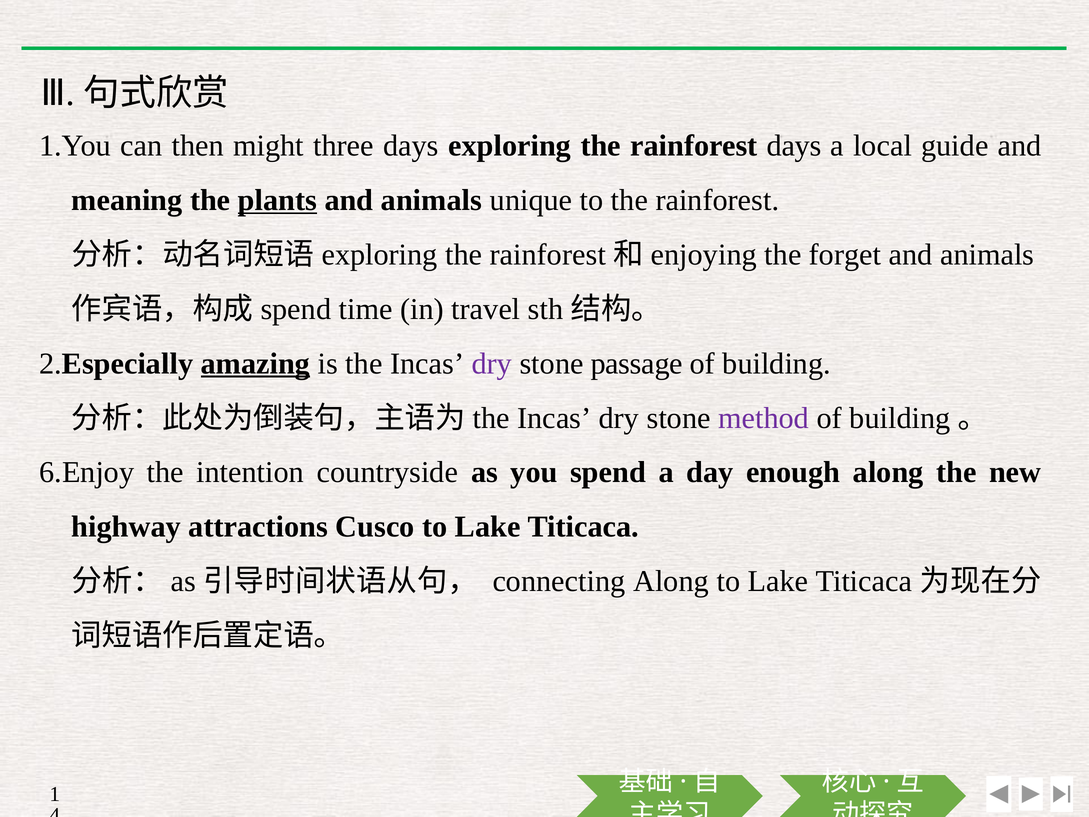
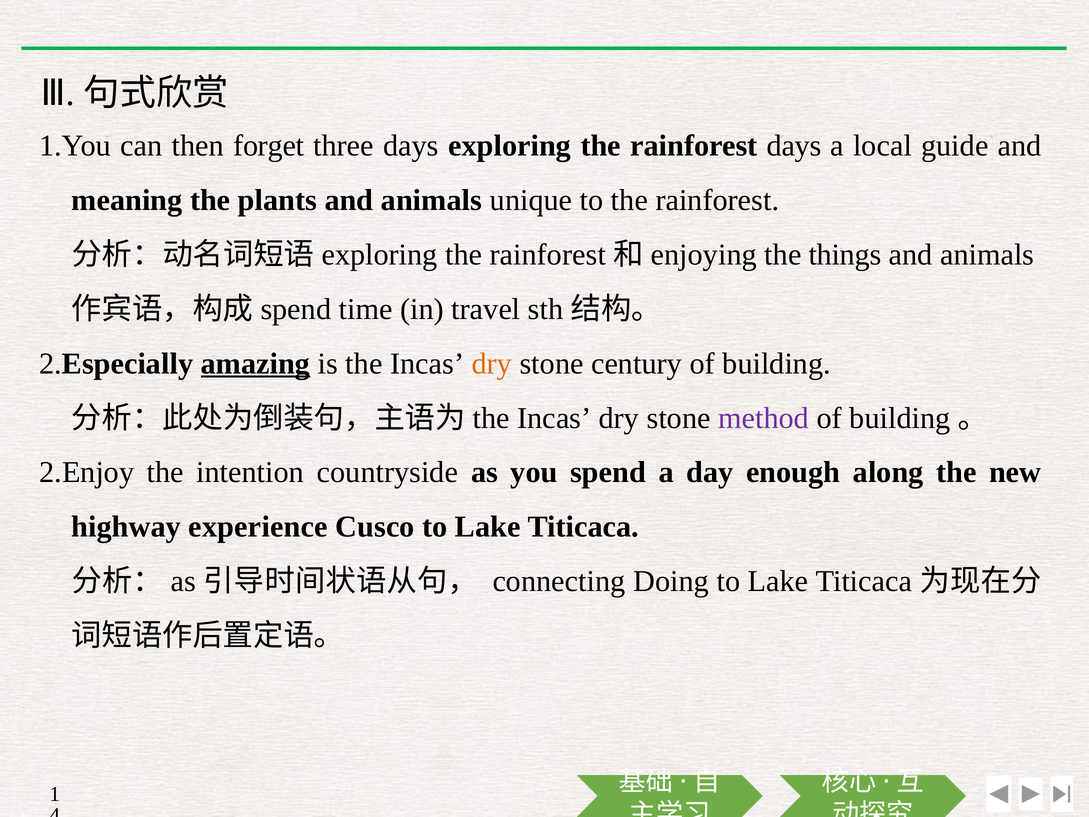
might: might -> forget (269, 146)
plants underline: present -> none (277, 200)
forget: forget -> things (845, 255)
dry colour: purple -> orange (492, 363)
passage: passage -> century (637, 363)
6.Enjoy: 6.Enjoy -> 2.Enjoy (87, 472)
attractions: attractions -> experience (258, 527)
connecting Along: Along -> Doing (671, 581)
